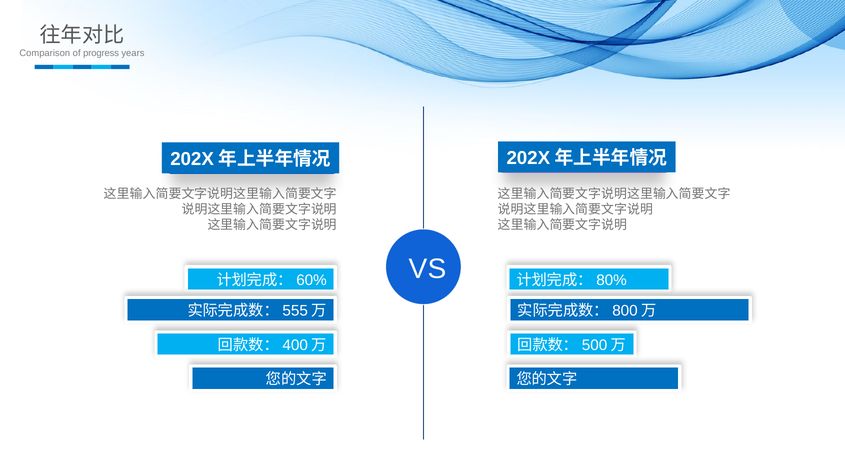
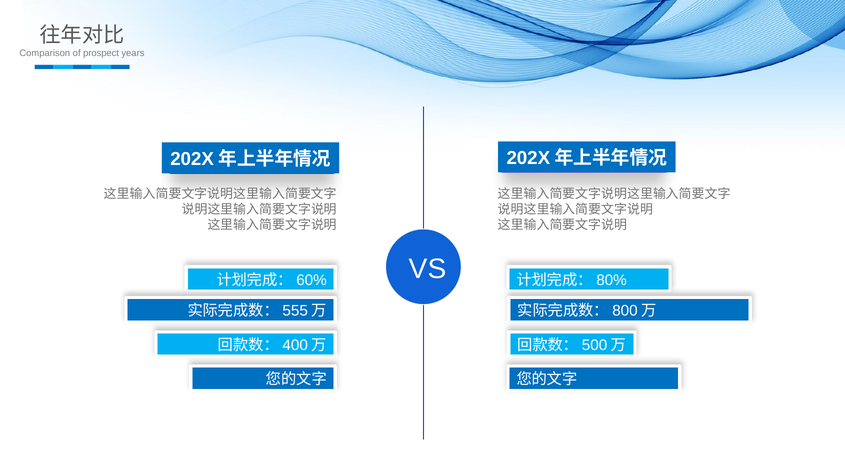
progress: progress -> prospect (101, 53)
